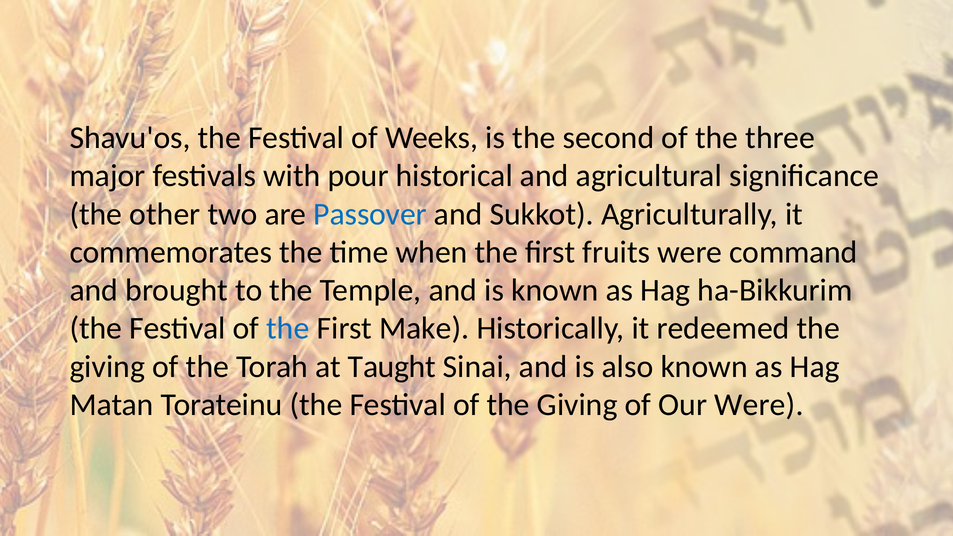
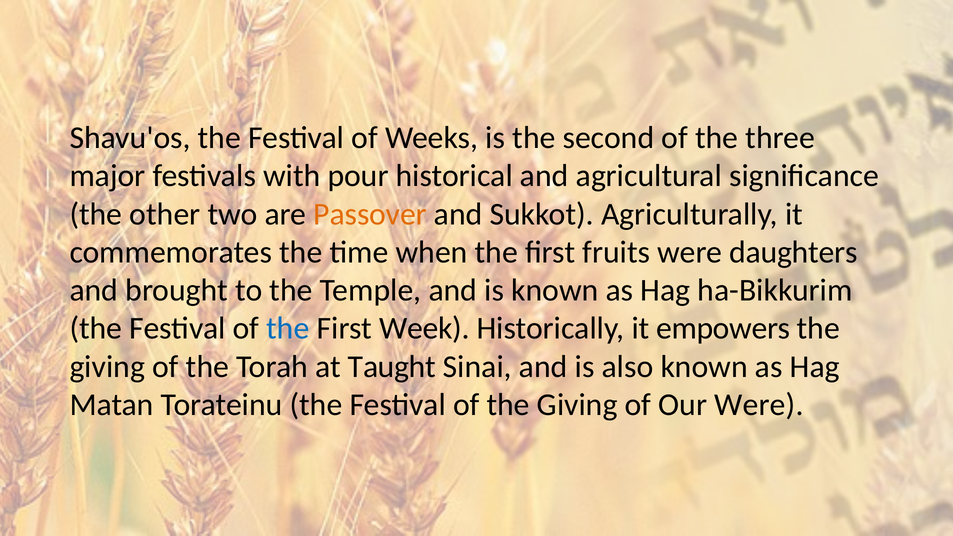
Passover colour: blue -> orange (370, 214)
command: command -> daughters (793, 252)
Make: Make -> Week (424, 329)
redeemed: redeemed -> empowers (723, 329)
